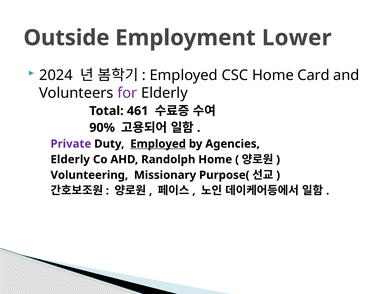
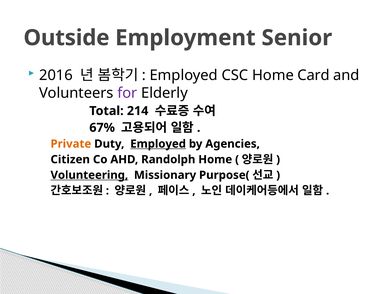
Lower: Lower -> Senior (297, 38)
2024: 2024 -> 2016 (56, 75)
461: 461 -> 214 (138, 111)
90%: 90% -> 67% (102, 128)
Private colour: purple -> orange (71, 144)
Elderly: Elderly -> Citizen (70, 159)
Volunteering underline: none -> present (89, 175)
